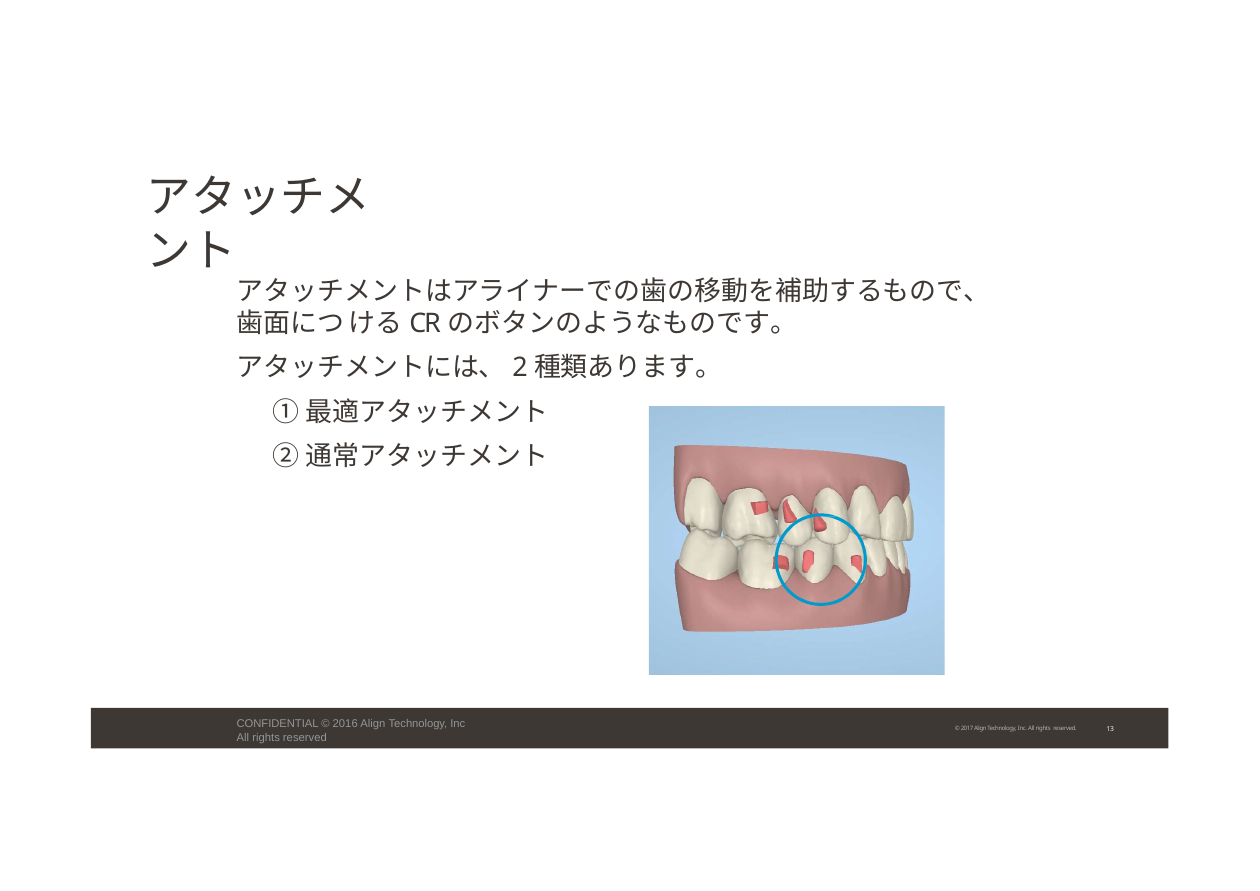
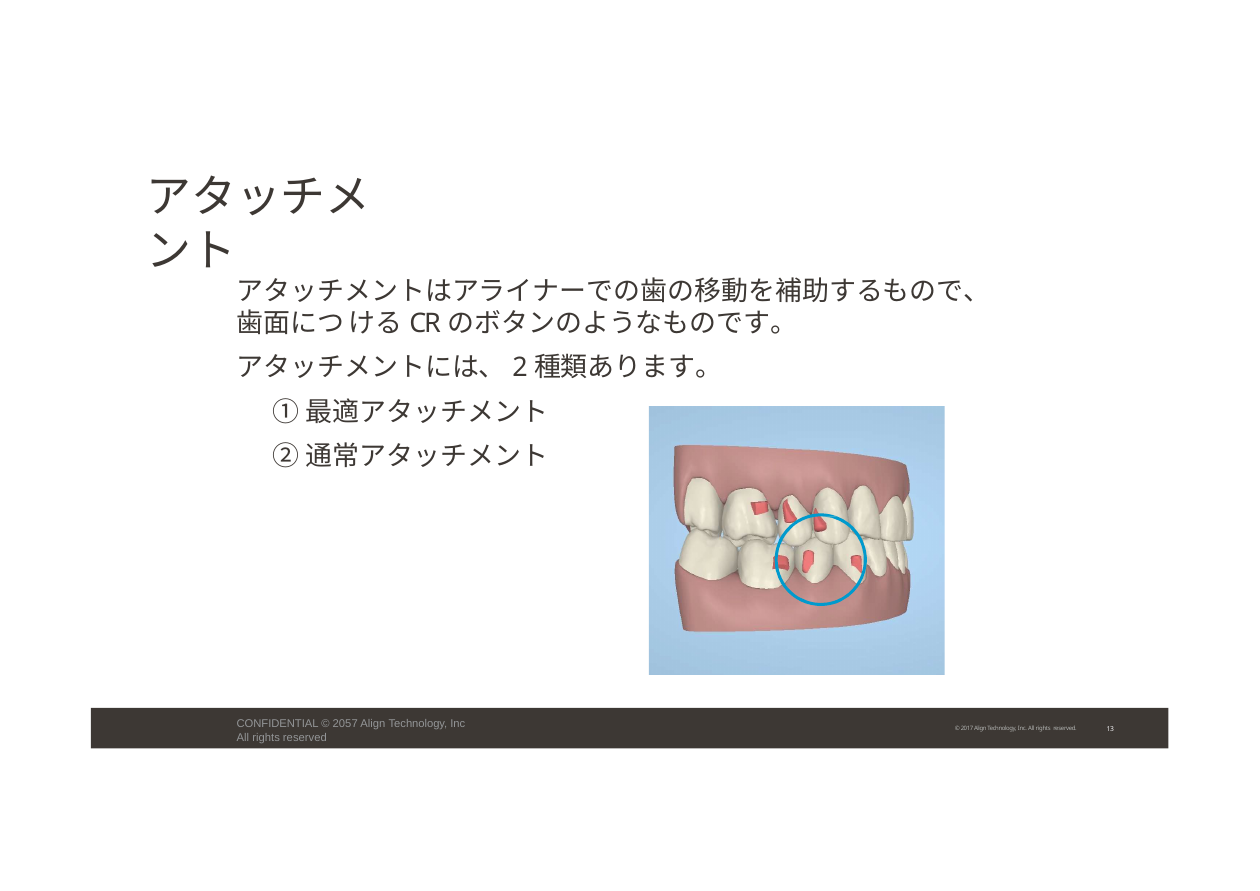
2016: 2016 -> 2057 (345, 724)
